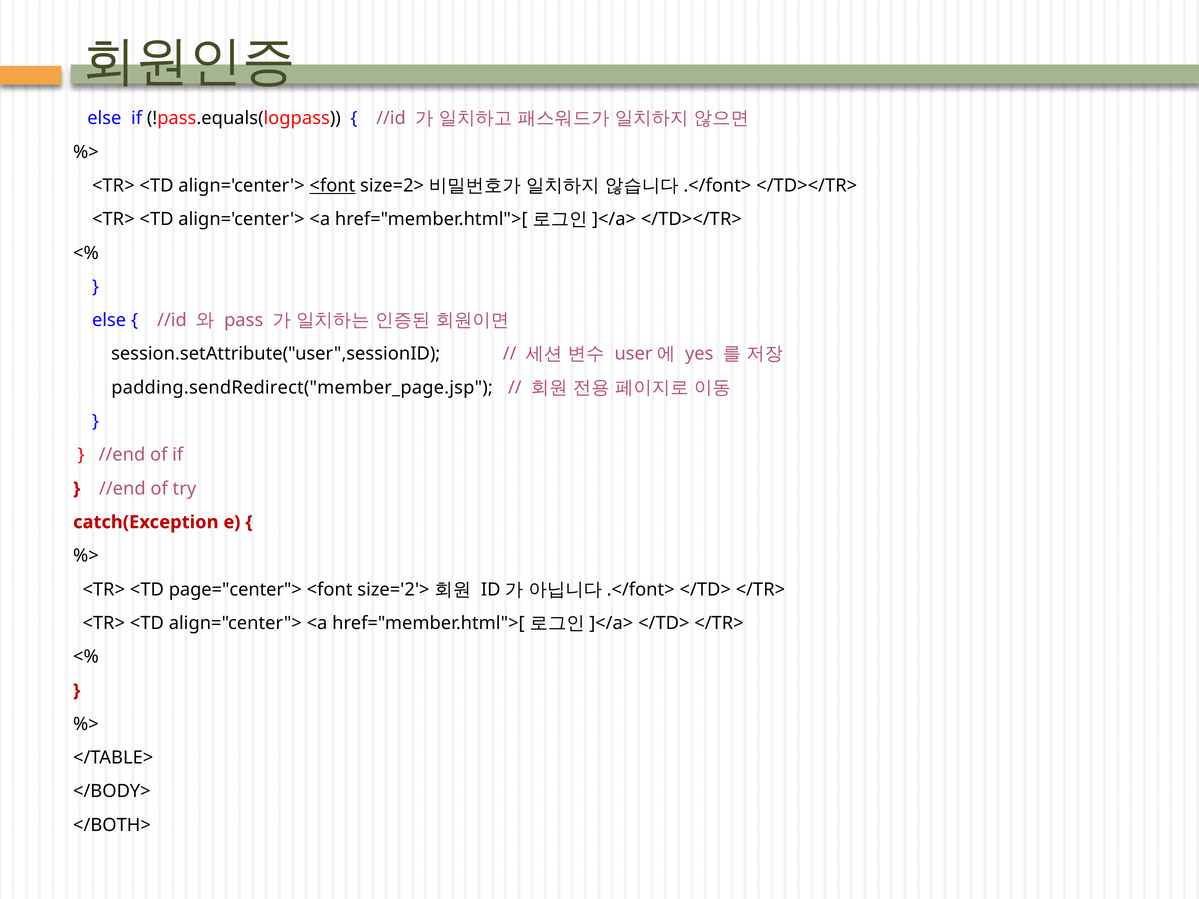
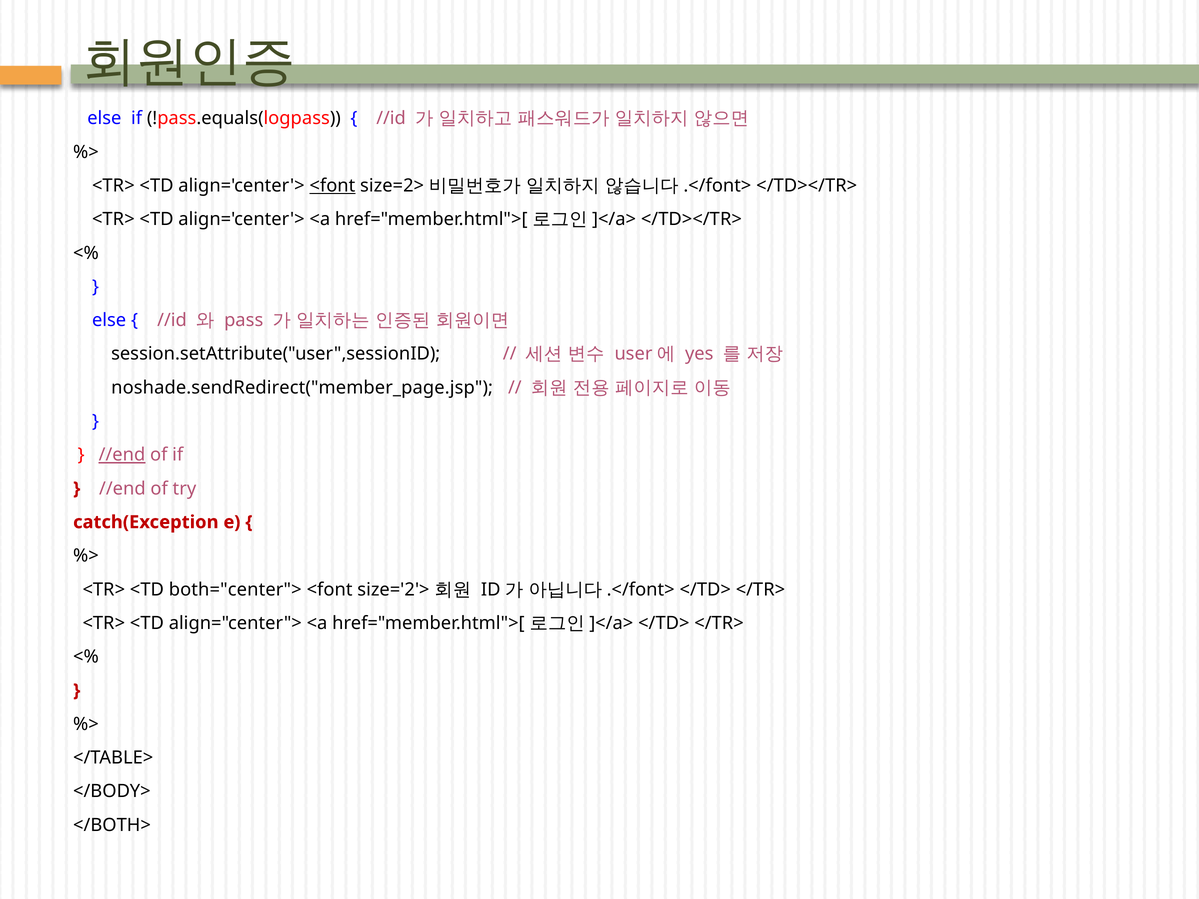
padding.sendRedirect("member_page.jsp: padding.sendRedirect("member_page.jsp -> noshade.sendRedirect("member_page.jsp (302, 388)
//end underline: none -> present (122, 455)
page="center">: page="center"> -> both="center"> (235, 590)
